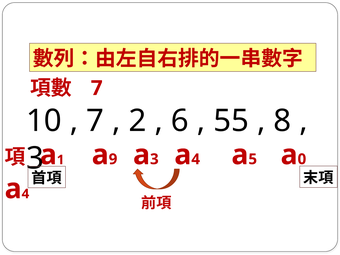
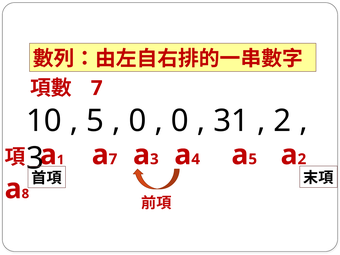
7: 7 -> 5 (95, 121)
2: 2 -> 0 (137, 121)
6: 6 -> 0 (180, 121)
55: 55 -> 31 (231, 121)
8: 8 -> 2 (282, 121)
9: 9 -> 7 (113, 159)
0: 0 -> 2 (302, 159)
4: 4 -> 8 (25, 194)
